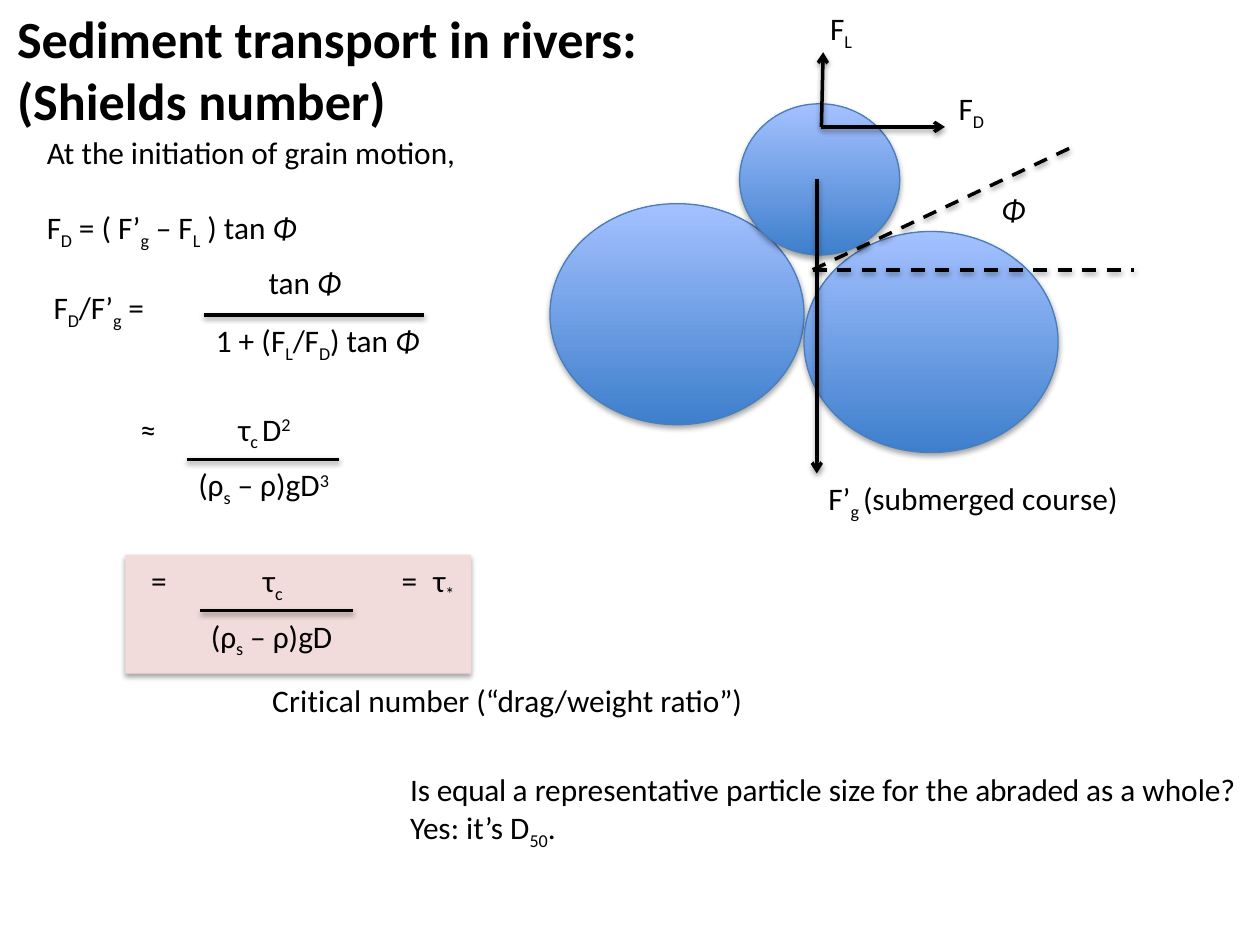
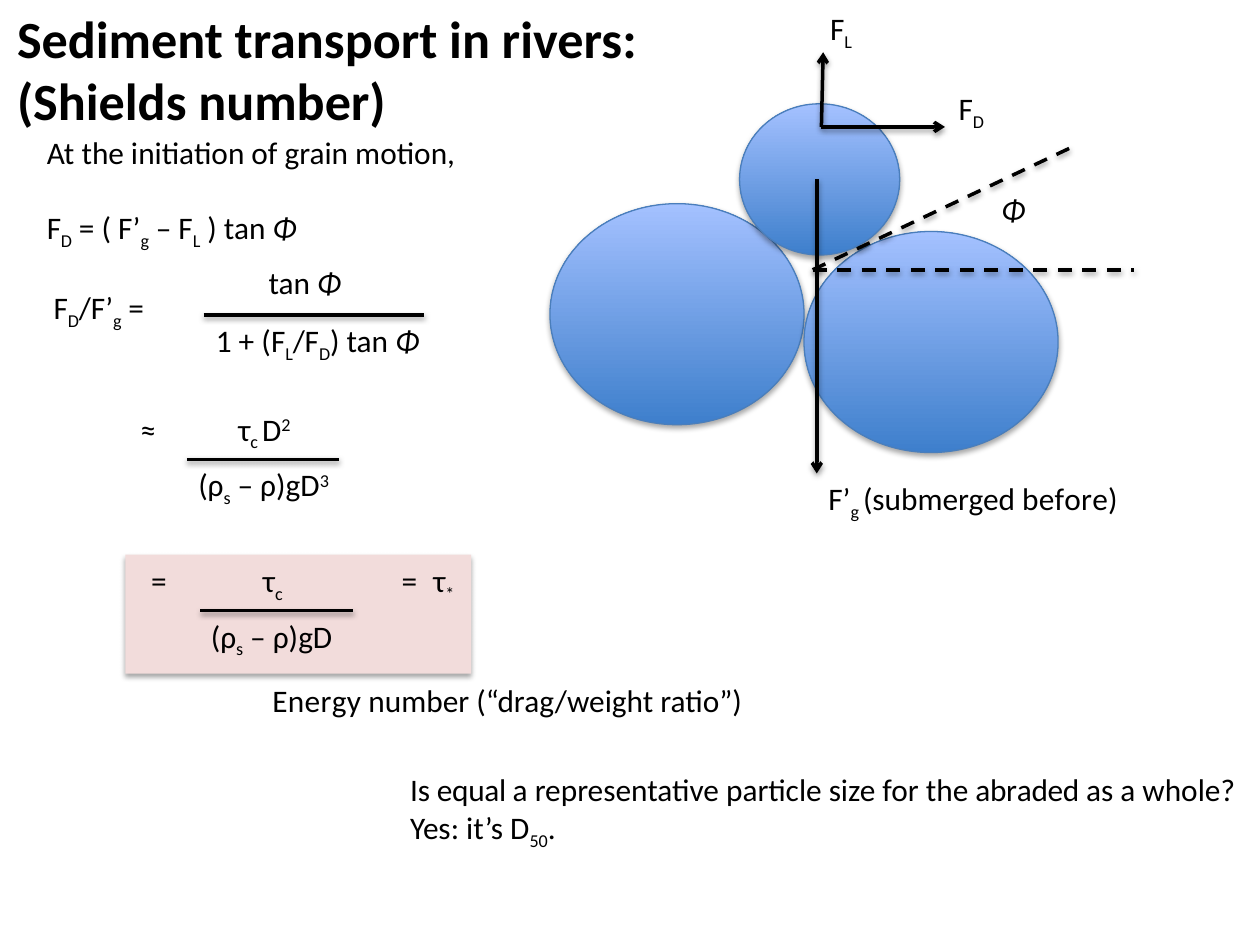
course: course -> before (1070, 500)
Critical: Critical -> Energy (317, 702)
